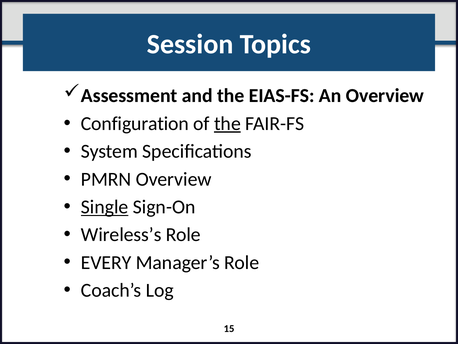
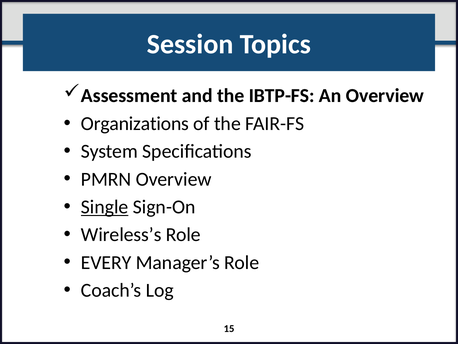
EIAS-FS: EIAS-FS -> IBTP-FS (282, 96)
Configuration: Configuration -> Organizations (135, 123)
the underline: present -> none (227, 123)
